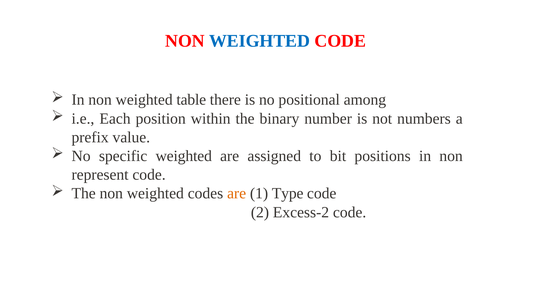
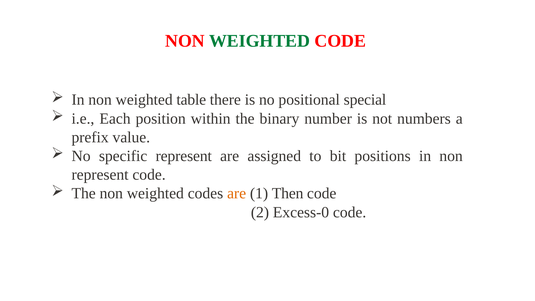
WEIGHTED colour: blue -> green (260, 41)
among: among -> special (365, 100)
specific weighted: weighted -> represent (184, 156)
Type: Type -> Then (288, 193)
Excess-2: Excess-2 -> Excess-0 (301, 212)
